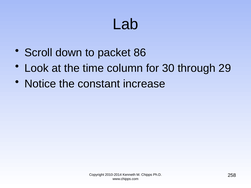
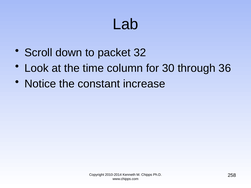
86: 86 -> 32 (140, 53)
29: 29 -> 36 (225, 68)
